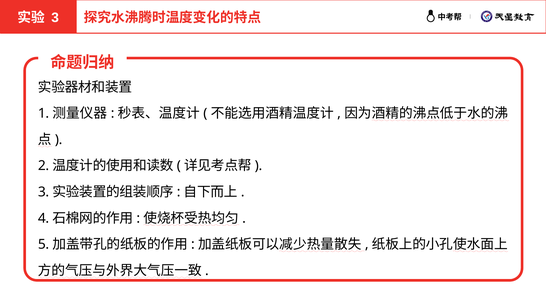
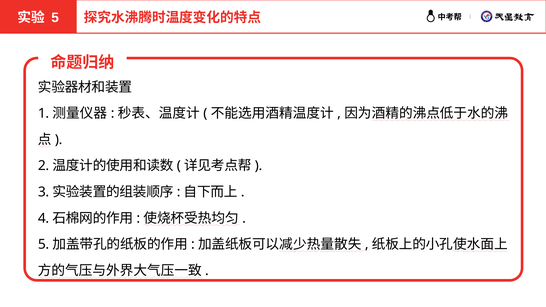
3: 3 -> 5 (55, 18)
